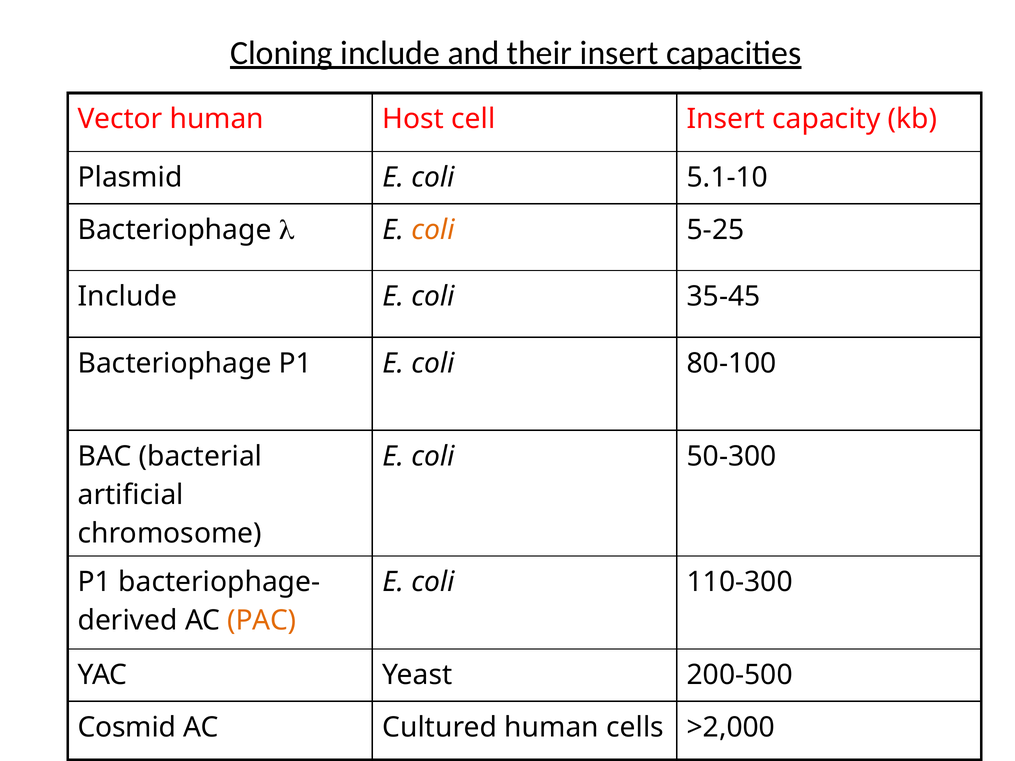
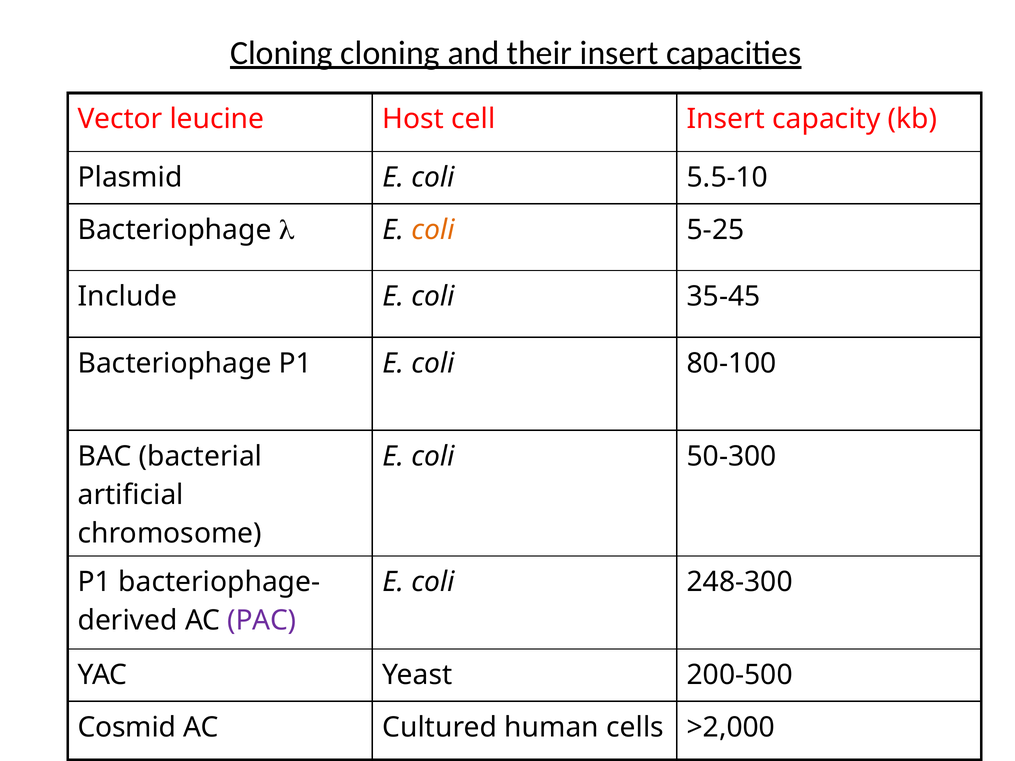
Cloning include: include -> cloning (390, 53)
Vector human: human -> leucine (217, 119)
5.1-10: 5.1-10 -> 5.5-10 (727, 178)
110-300: 110-300 -> 248-300 (740, 582)
PAC colour: orange -> purple (262, 621)
